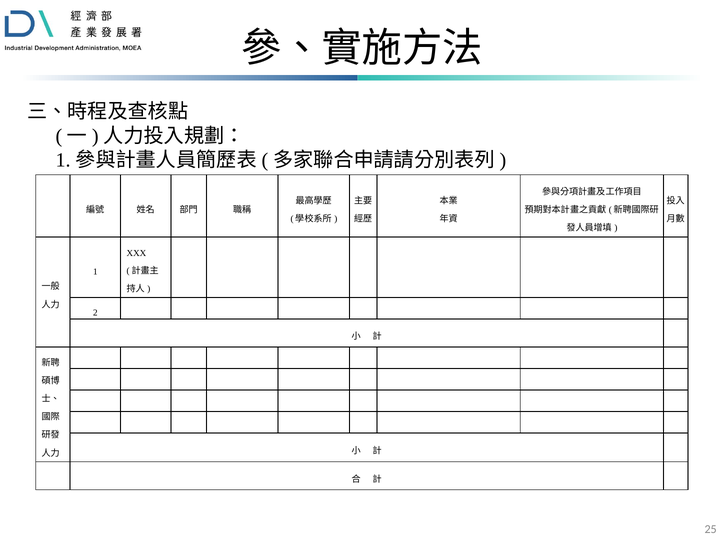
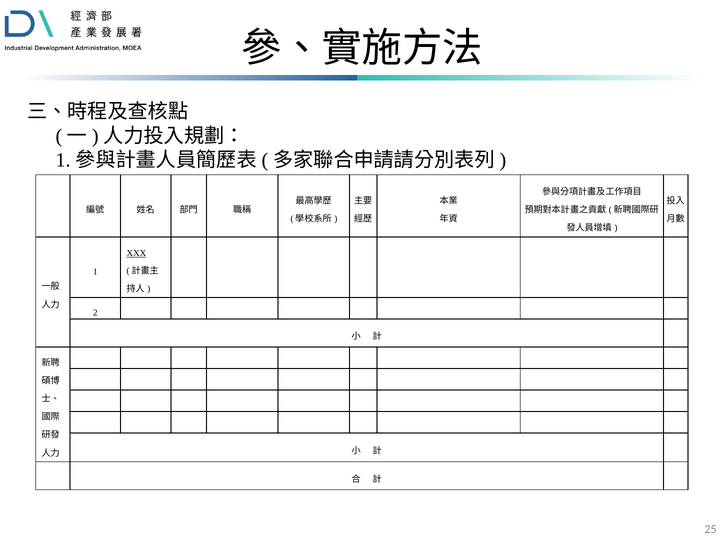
XXX underline: none -> present (136, 253)
